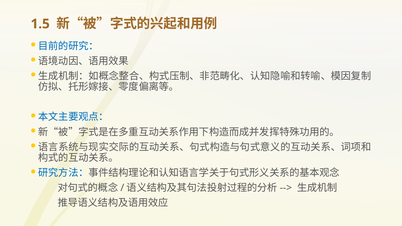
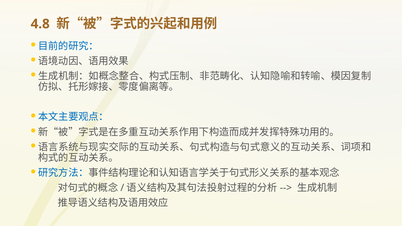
1.5: 1.5 -> 4.8 (40, 24)
